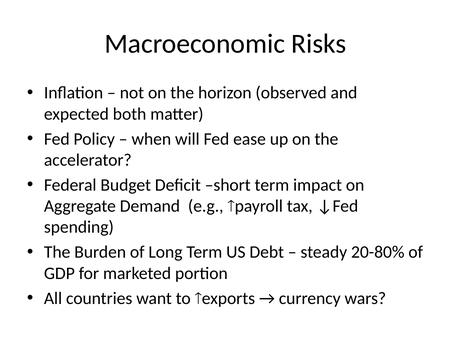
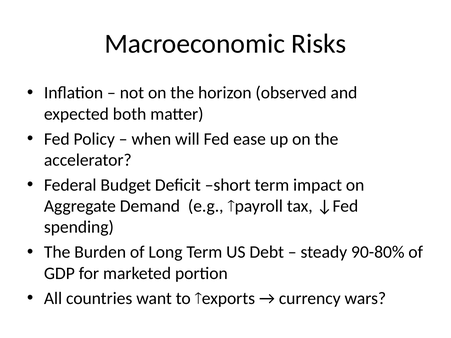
20-80%: 20-80% -> 90-80% (378, 252)
